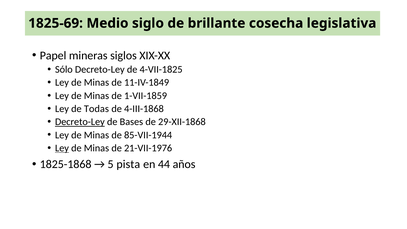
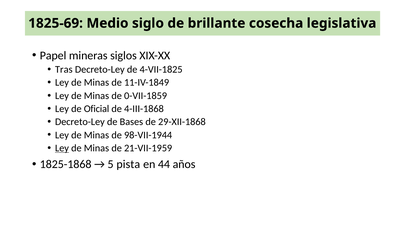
Sólo: Sólo -> Tras (64, 70)
1-VII-1859: 1-VII-1859 -> 0-VII-1859 (146, 96)
Todas: Todas -> Oficial (97, 109)
Decreto-Ley underline: present -> none (80, 122)
85-VII-1944: 85-VII-1944 -> 98-VII-1944 (148, 135)
21-VII-1976: 21-VII-1976 -> 21-VII-1959 (148, 148)
